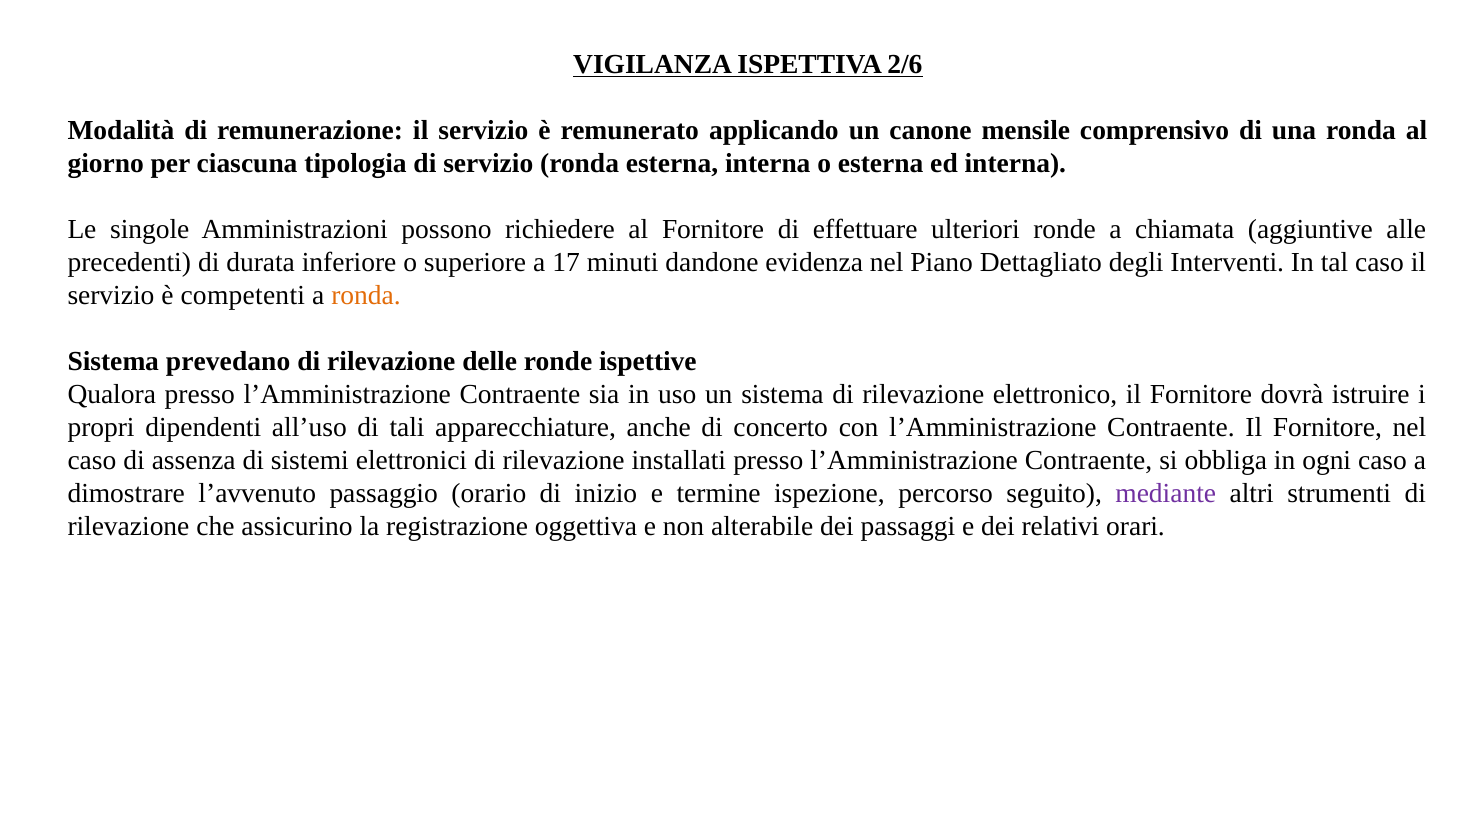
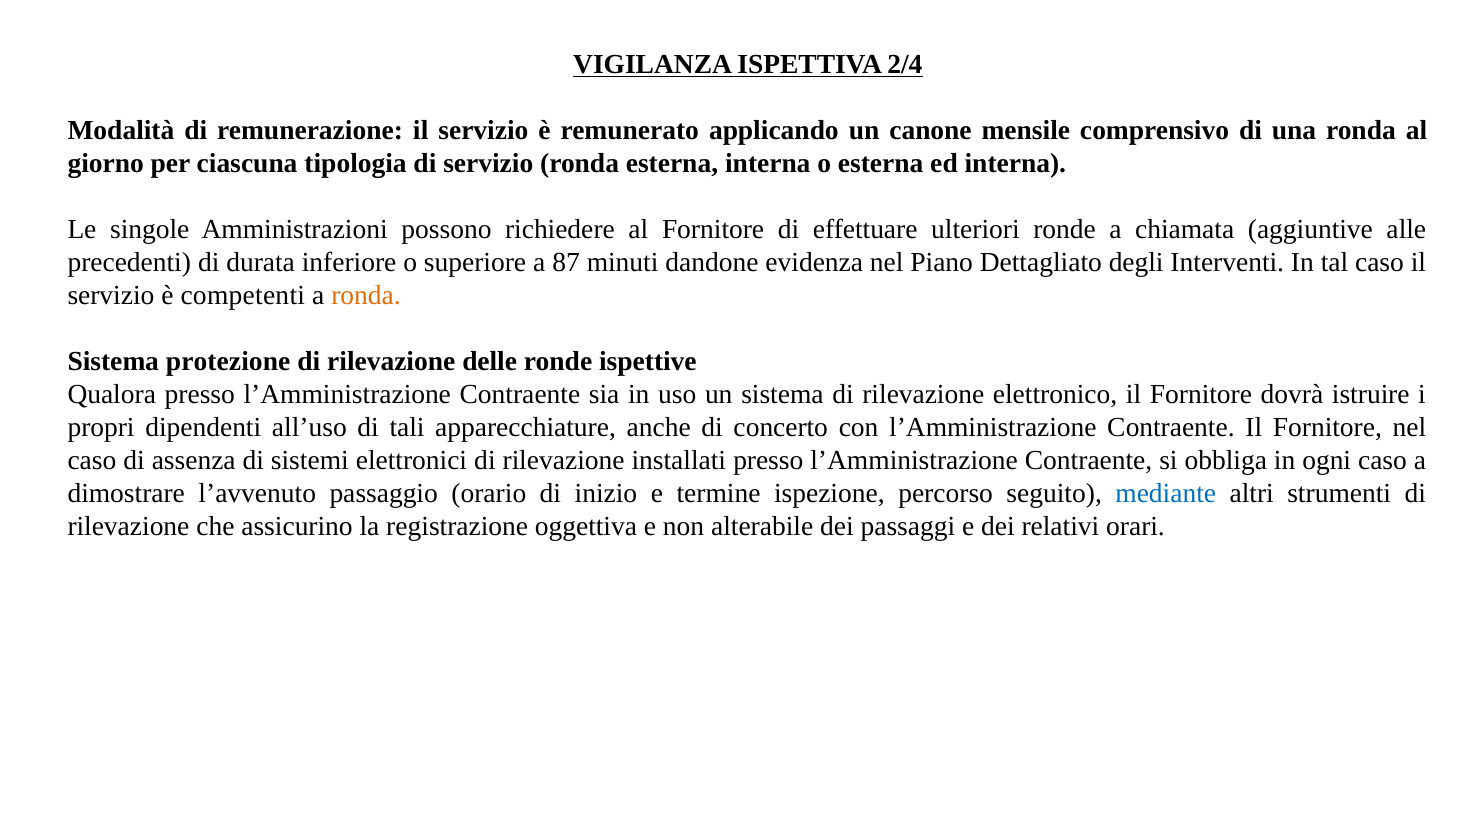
2/6: 2/6 -> 2/4 (905, 65)
17: 17 -> 87 (566, 263)
prevedano: prevedano -> protezione (228, 362)
mediante colour: purple -> blue (1166, 494)
